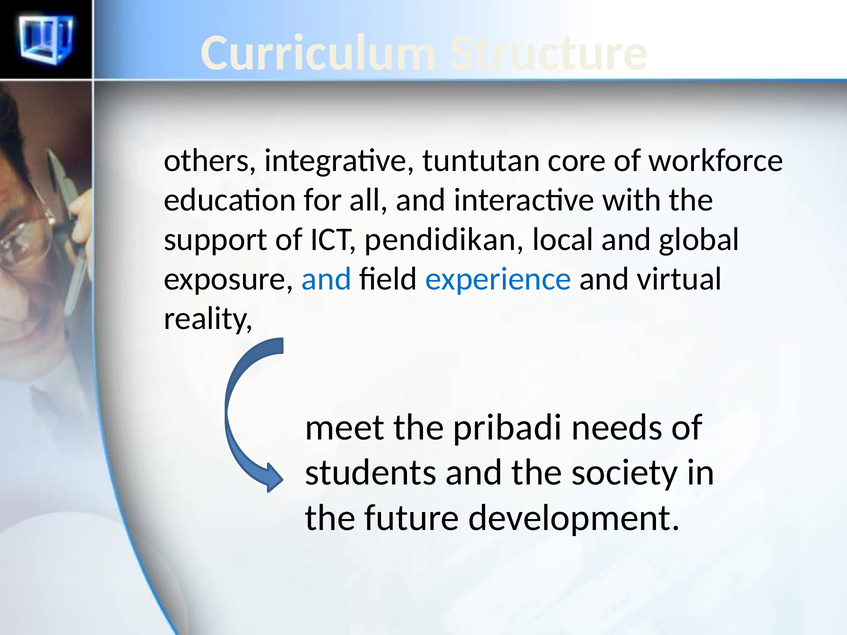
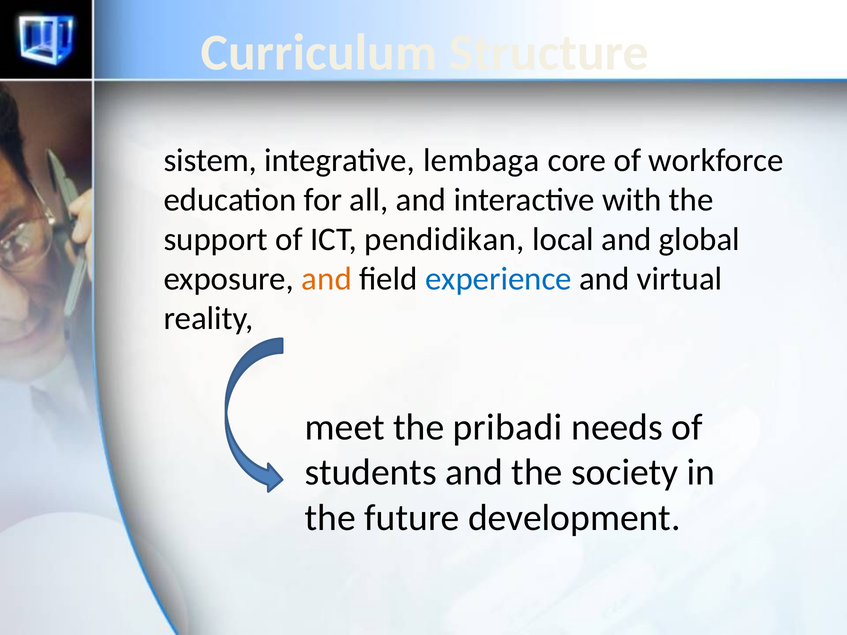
others: others -> sistem (210, 160)
tuntutan: tuntutan -> lembaga (481, 160)
and colour: blue -> orange (327, 279)
